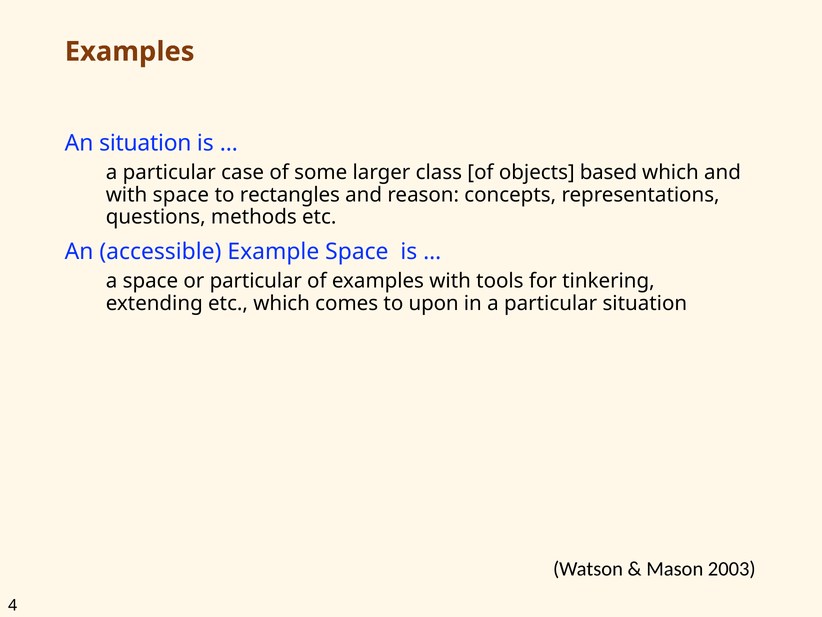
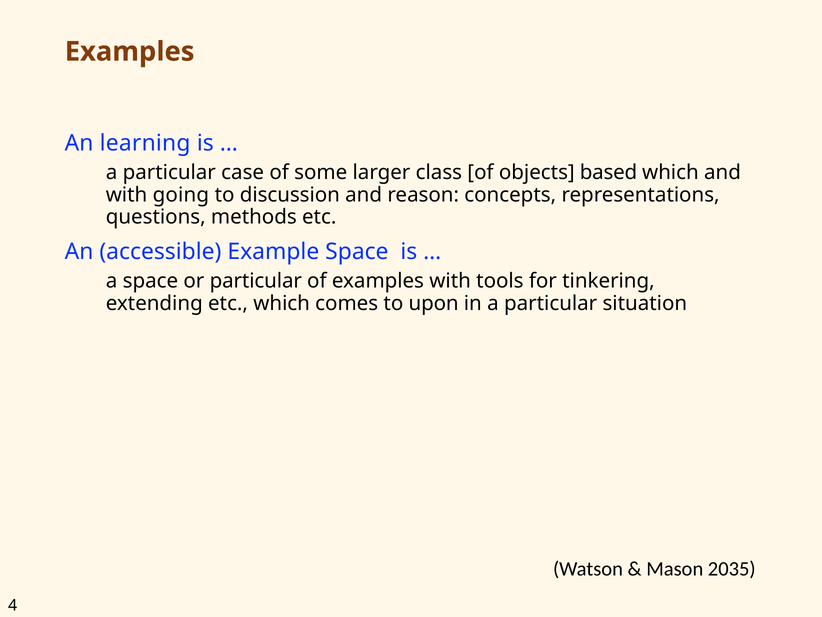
An situation: situation -> learning (145, 143)
with space: space -> going (181, 195)
rectangles: rectangles -> discussion (290, 195)
2003: 2003 -> 2035 (732, 568)
